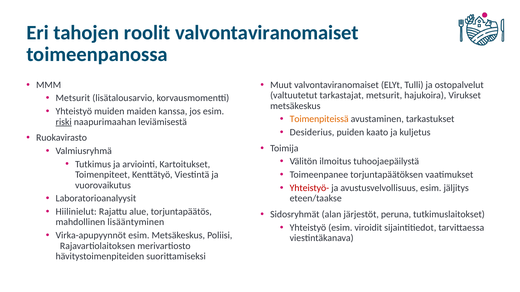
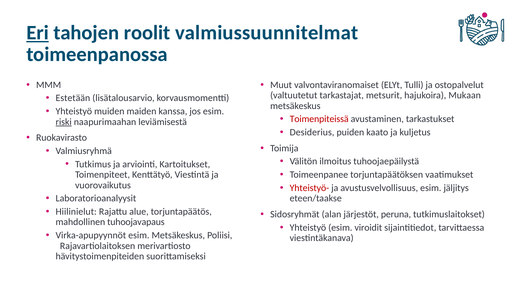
Eri underline: none -> present (38, 33)
roolit valvontaviranomaiset: valvontaviranomaiset -> valmiussuunnitelmat (267, 33)
Virukset: Virukset -> Mukaan (465, 96)
Metsurit: Metsurit -> Estetään (73, 98)
Toimenpiteissä colour: orange -> red (319, 119)
lisääntyminen: lisääntyminen -> tuhoojavapaus (136, 222)
